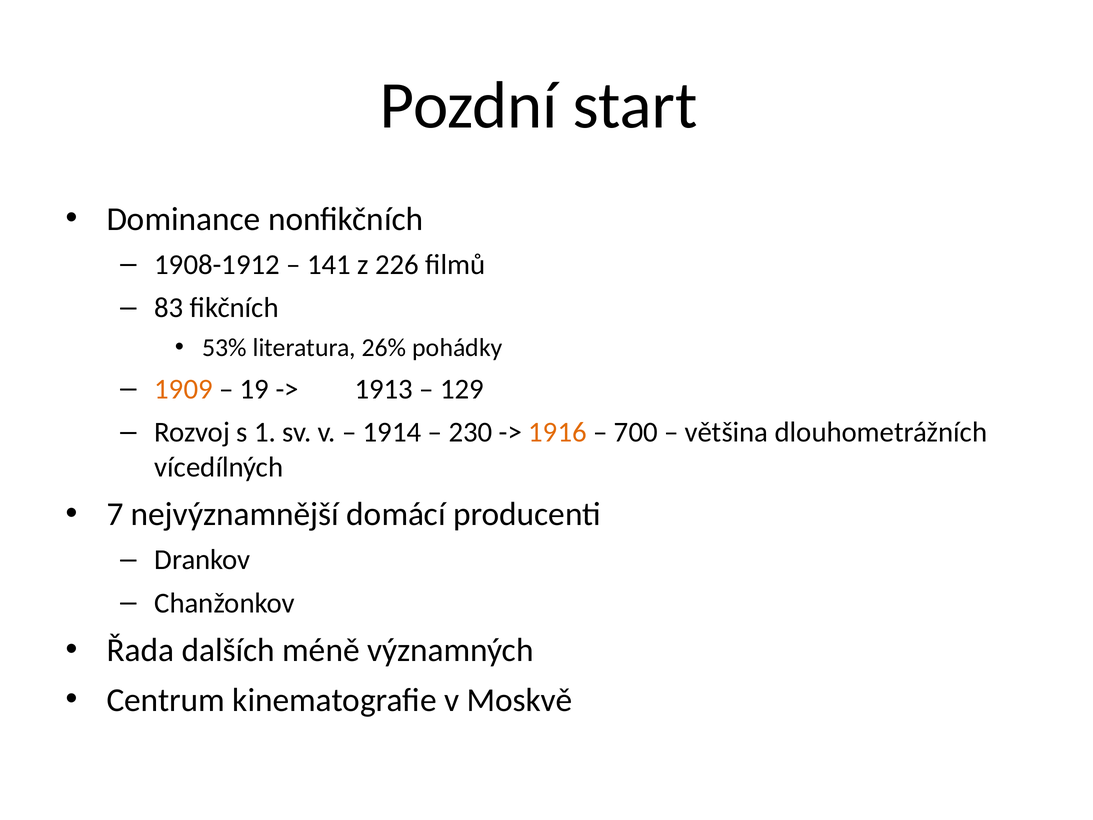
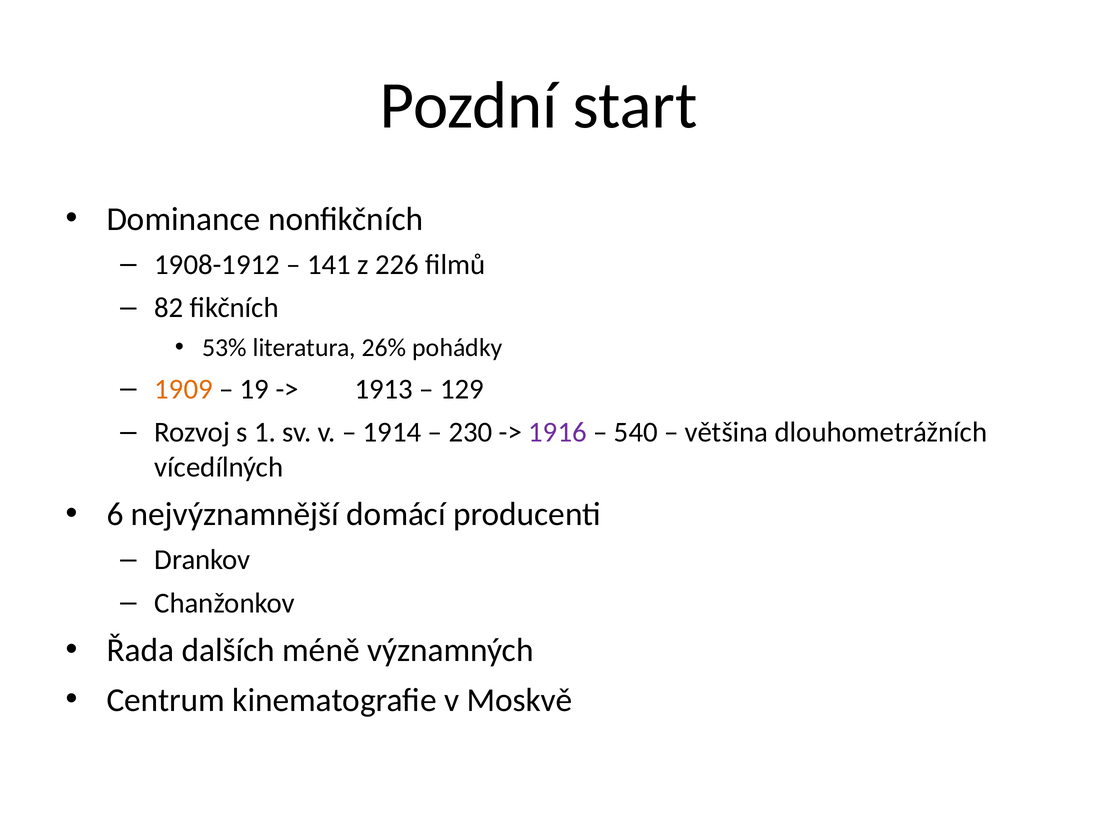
83: 83 -> 82 (169, 308)
1916 colour: orange -> purple (558, 432)
700: 700 -> 540 (636, 432)
7: 7 -> 6 (115, 514)
